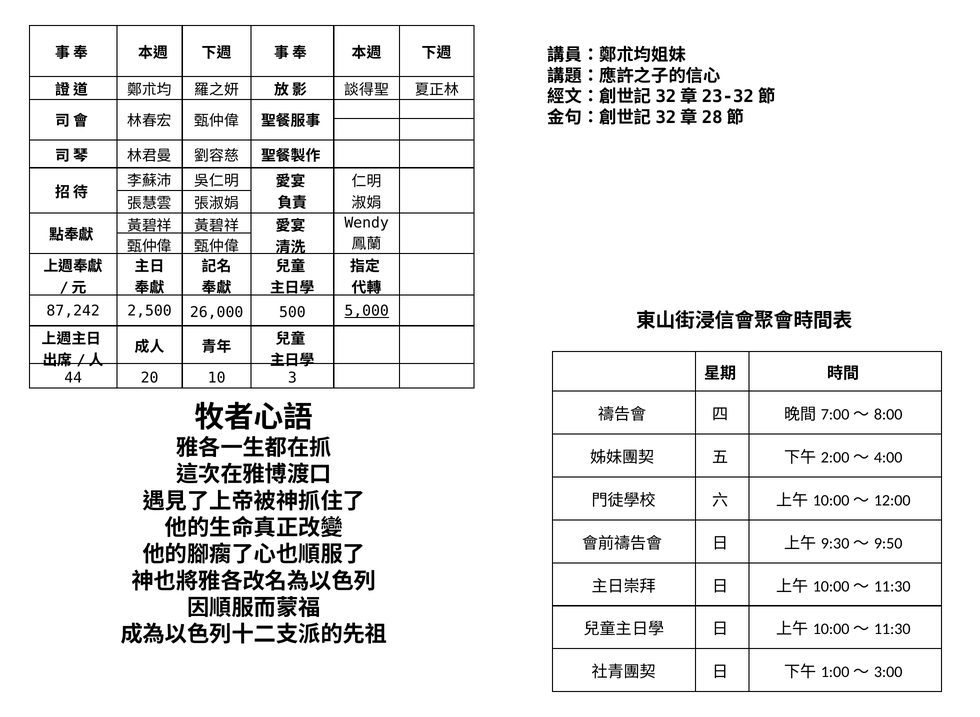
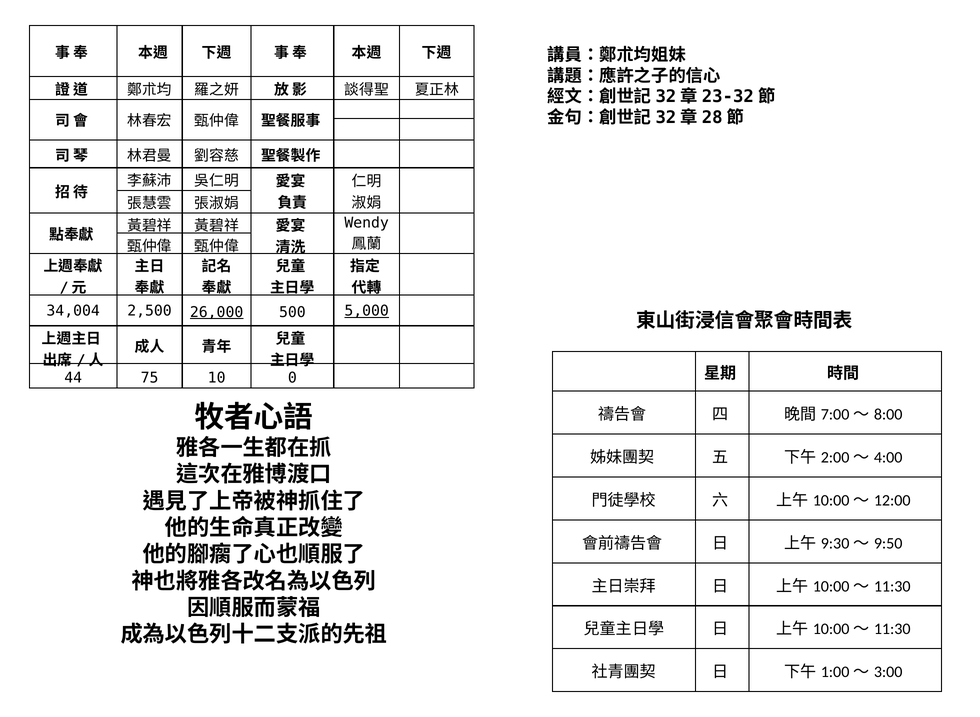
87,242: 87,242 -> 34,004 (73, 311)
26,000 underline: none -> present (217, 313)
20: 20 -> 75 (150, 378)
3: 3 -> 0 (292, 378)
